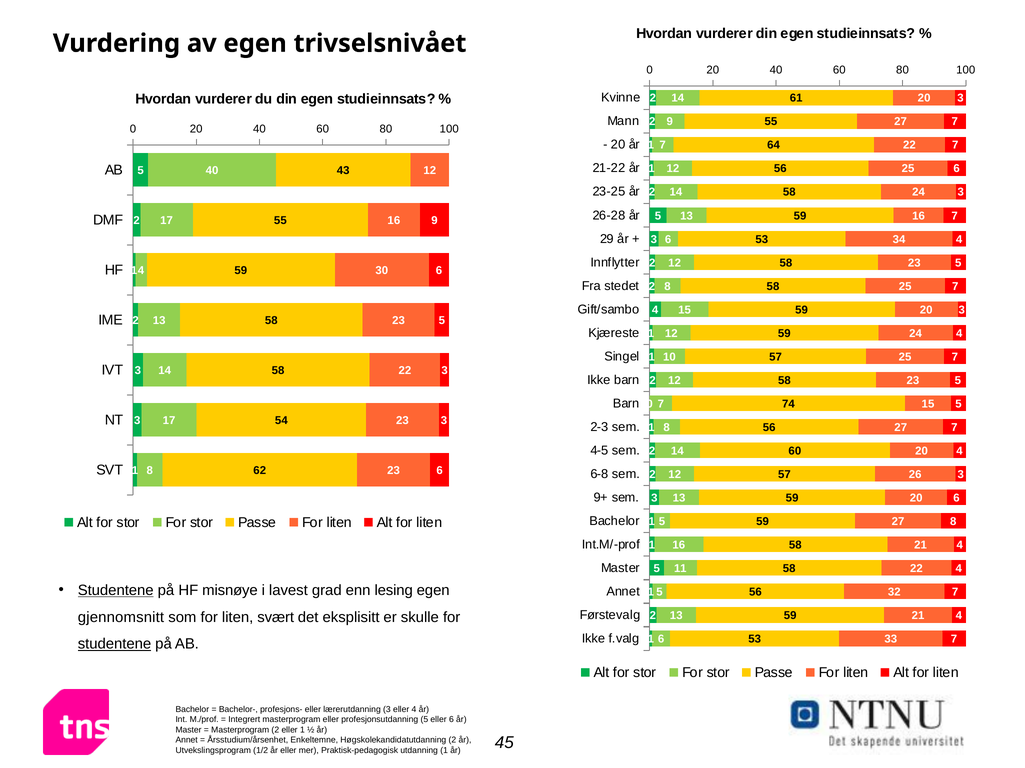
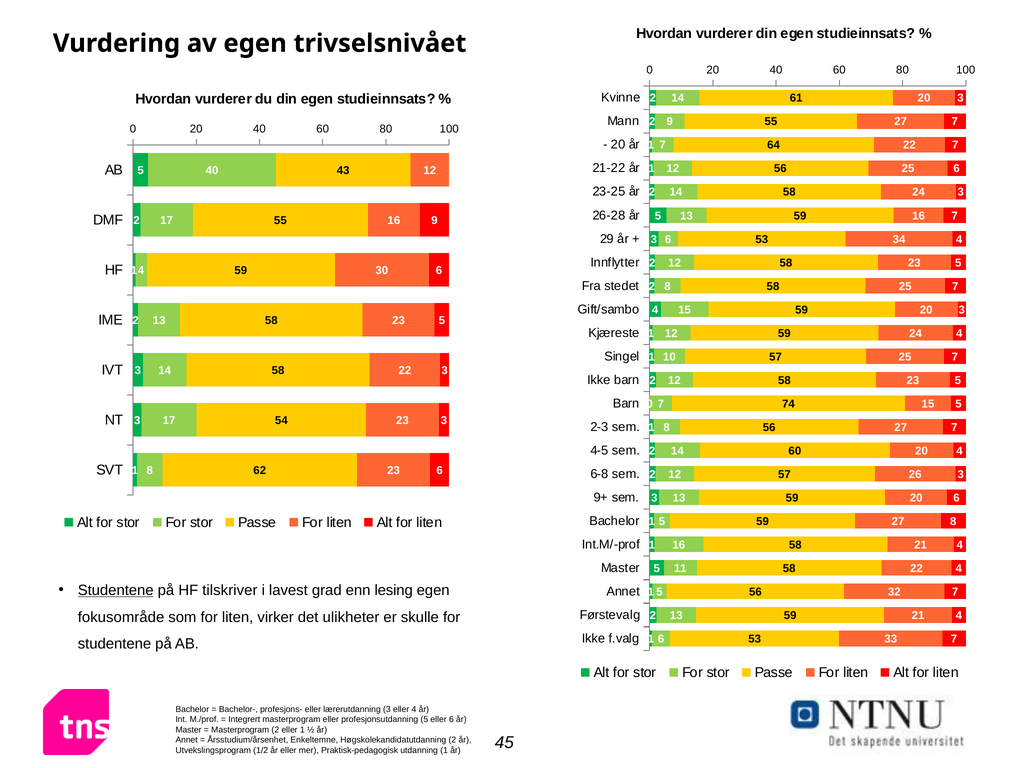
misnøye: misnøye -> tilskriver (230, 591)
gjennomsnitt: gjennomsnitt -> fokusområde (121, 618)
svært: svært -> virker (276, 618)
eksplisitt: eksplisitt -> ulikheter (351, 618)
studentene underline: present -> none (114, 645)
